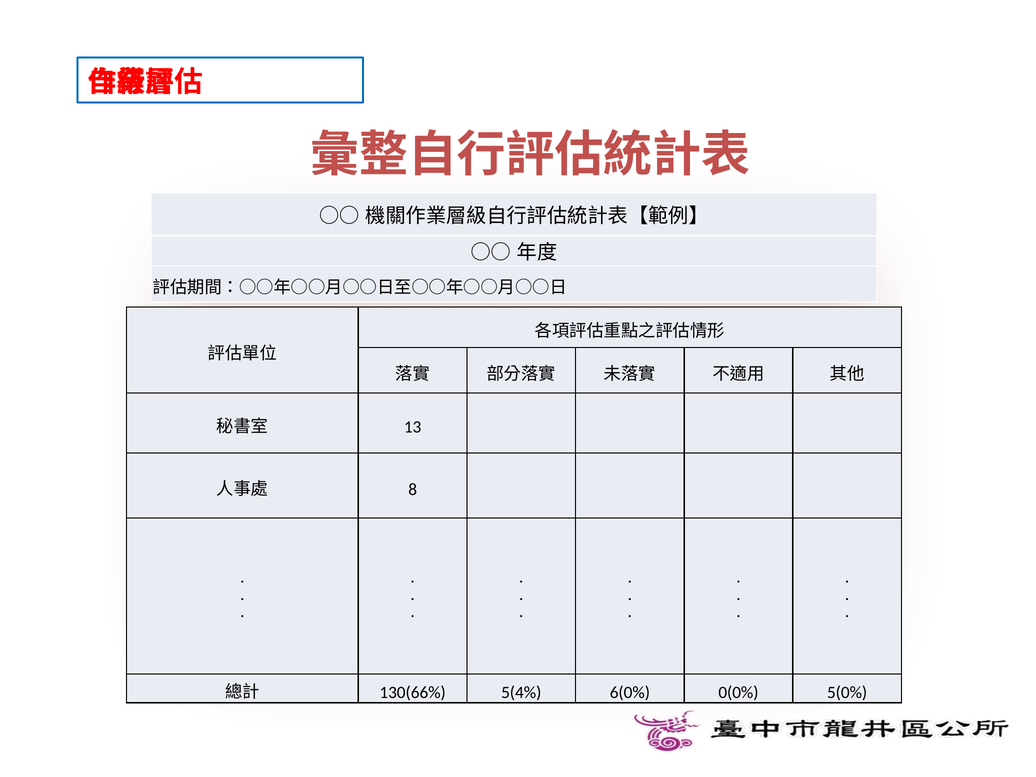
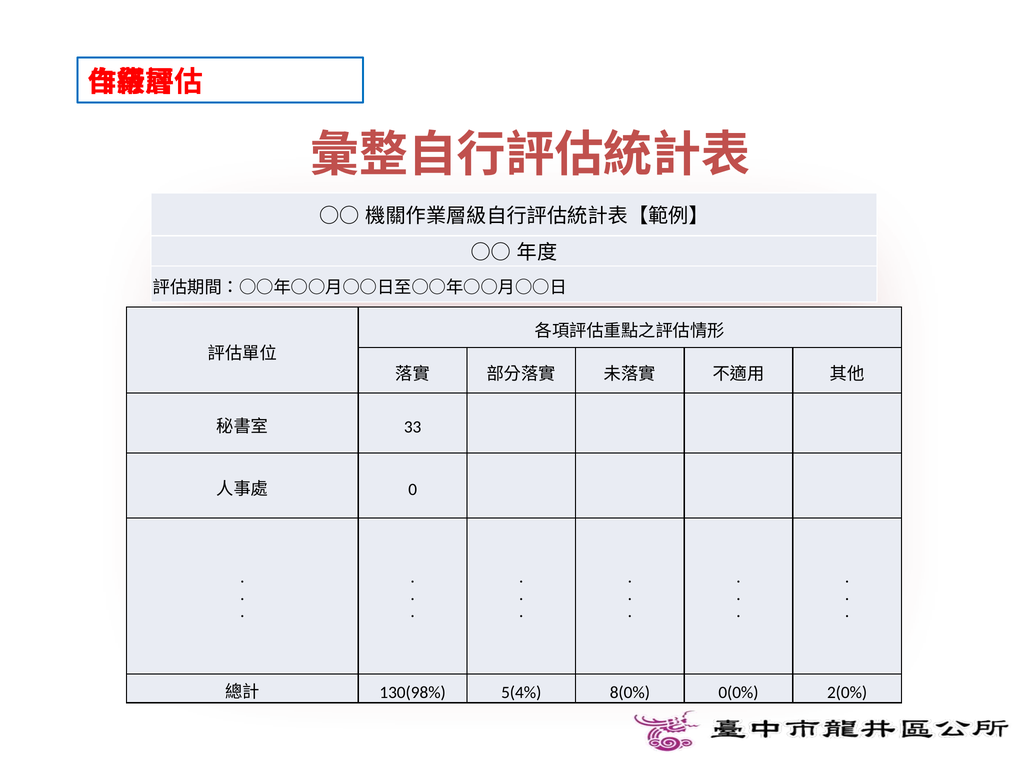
13: 13 -> 33 (413, 427)
8: 8 -> 0 (413, 490)
130(66%: 130(66% -> 130(98% (413, 692)
6(0%: 6(0% -> 8(0% (630, 692)
5(0%: 5(0% -> 2(0% (847, 692)
